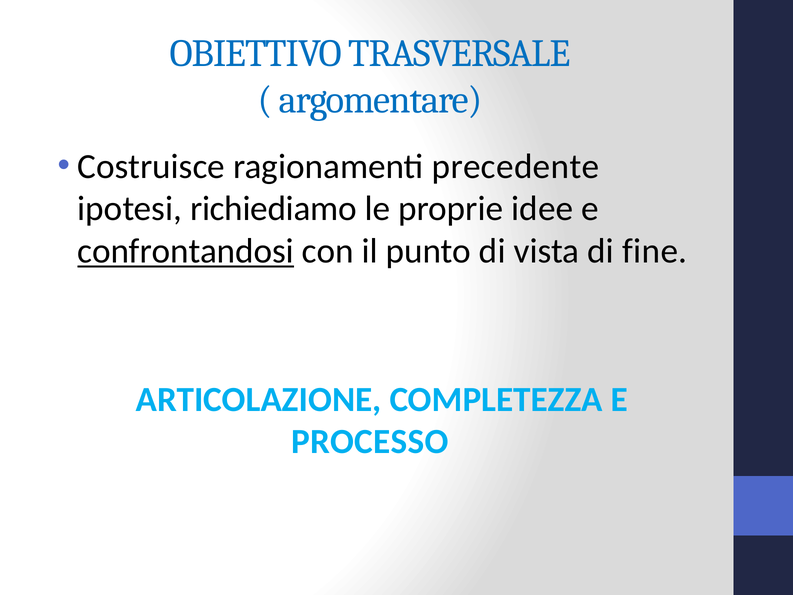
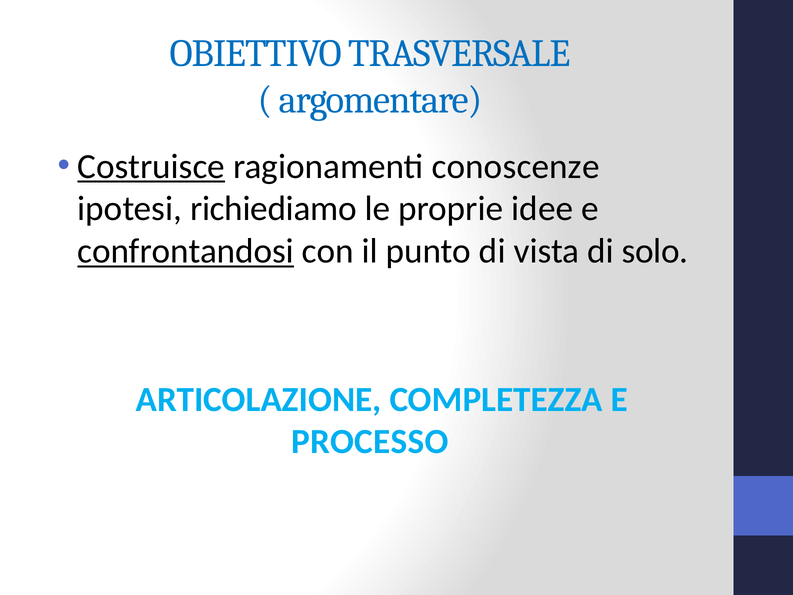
Costruisce underline: none -> present (151, 166)
precedente: precedente -> conoscenze (516, 166)
fine: fine -> solo (655, 251)
